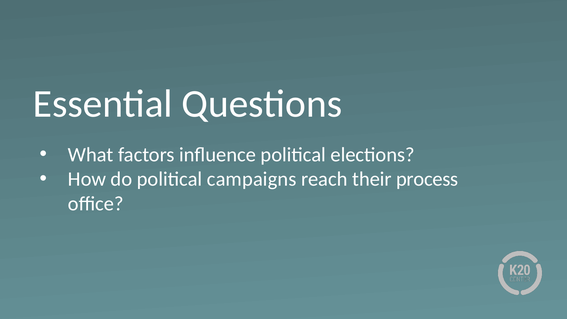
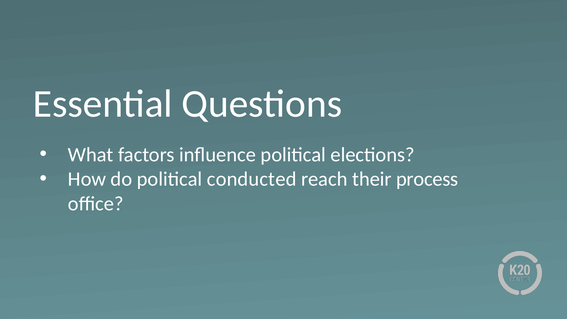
campaigns: campaigns -> conducted (252, 179)
